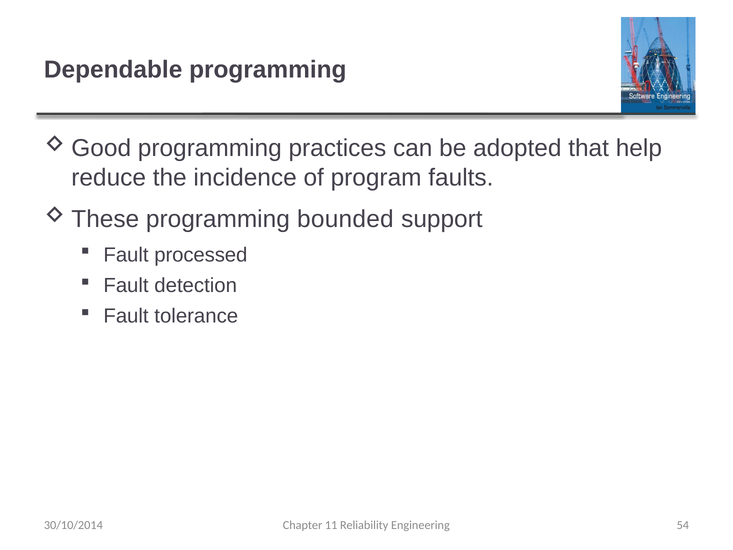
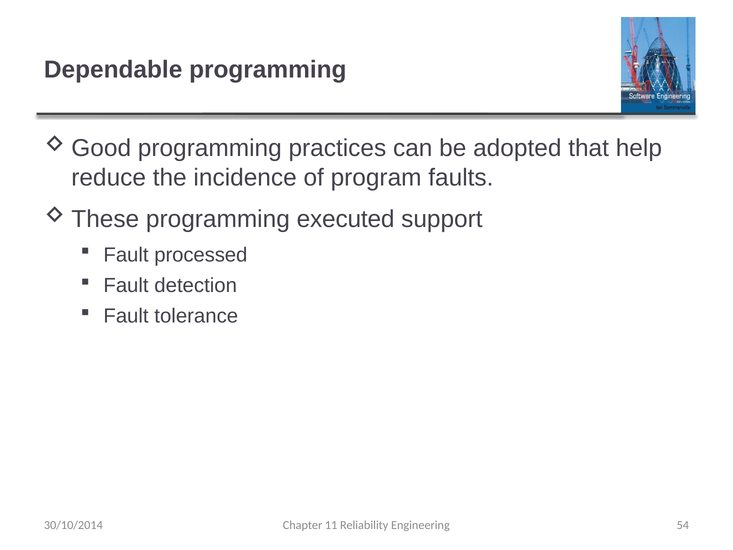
bounded: bounded -> executed (346, 219)
